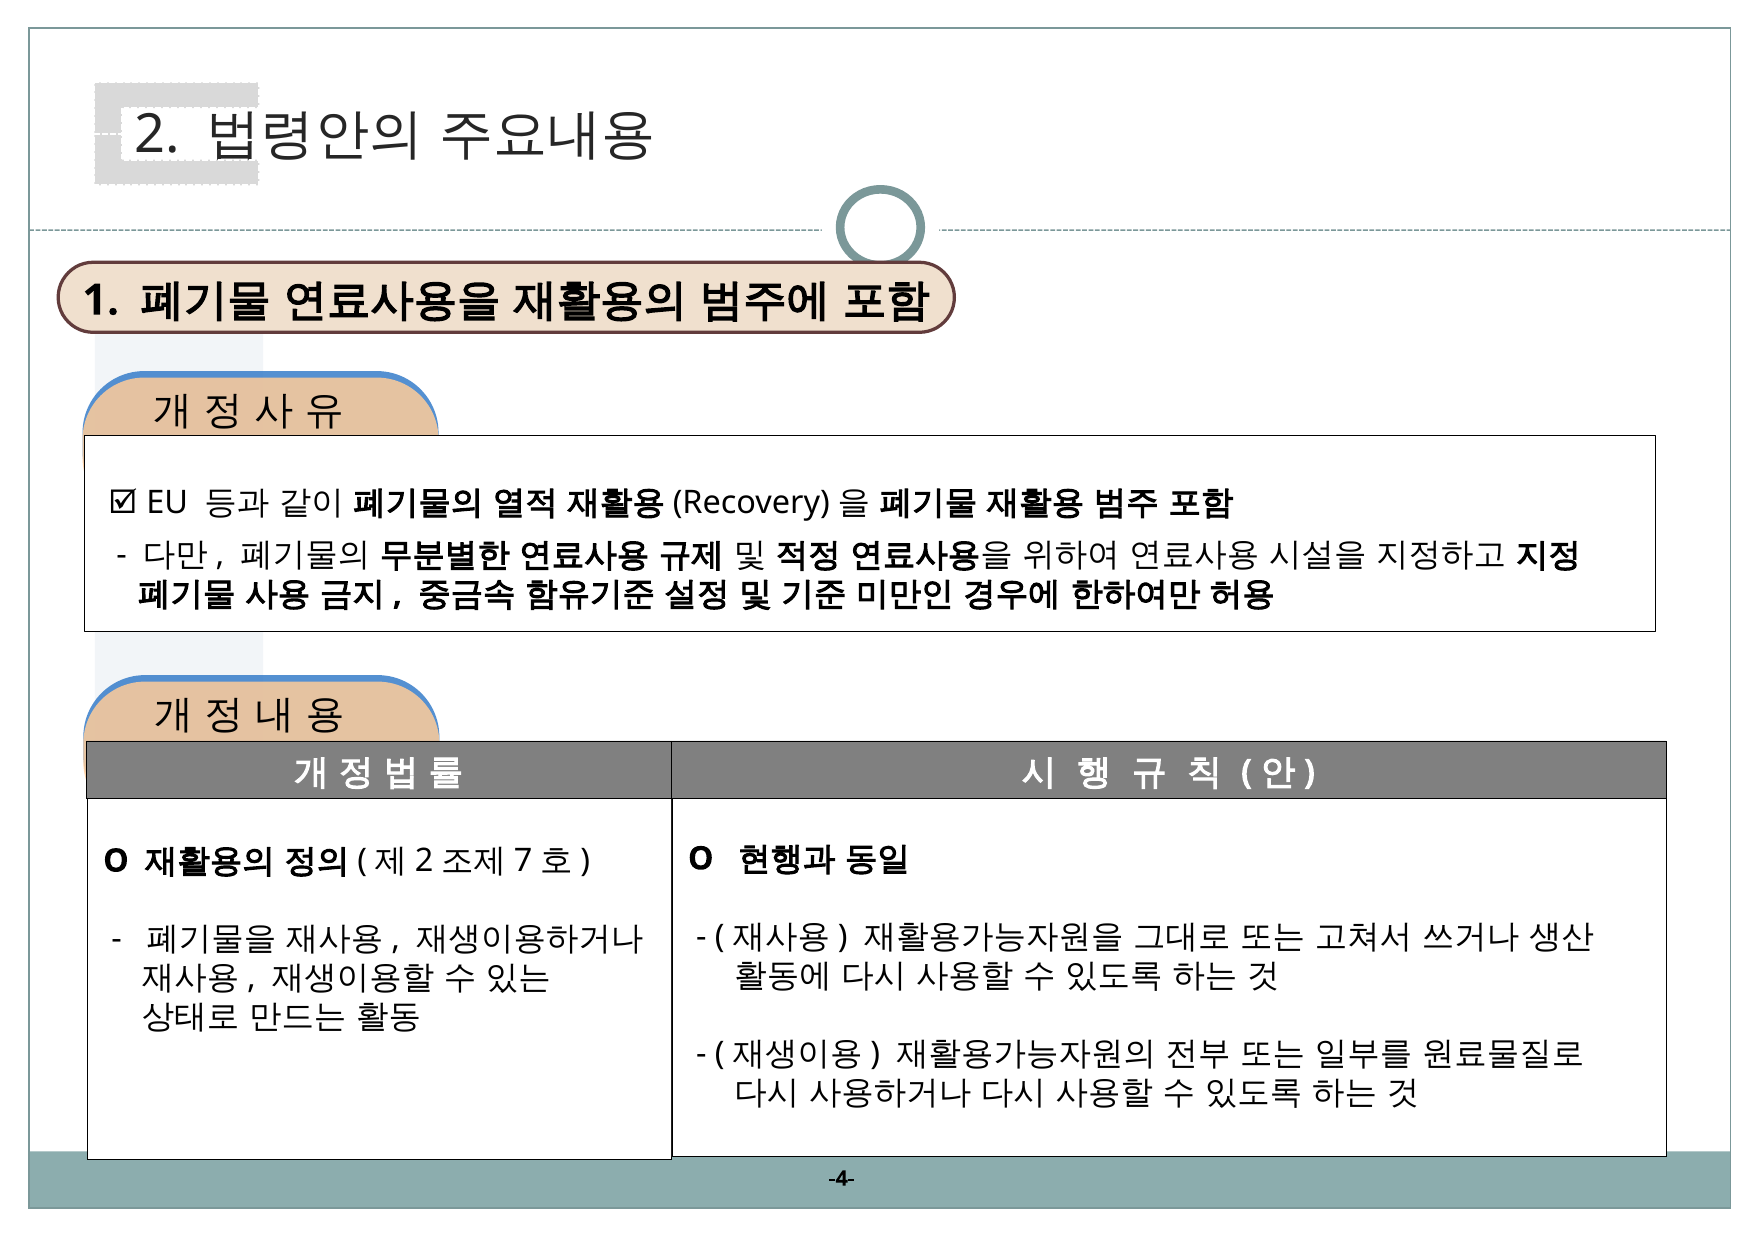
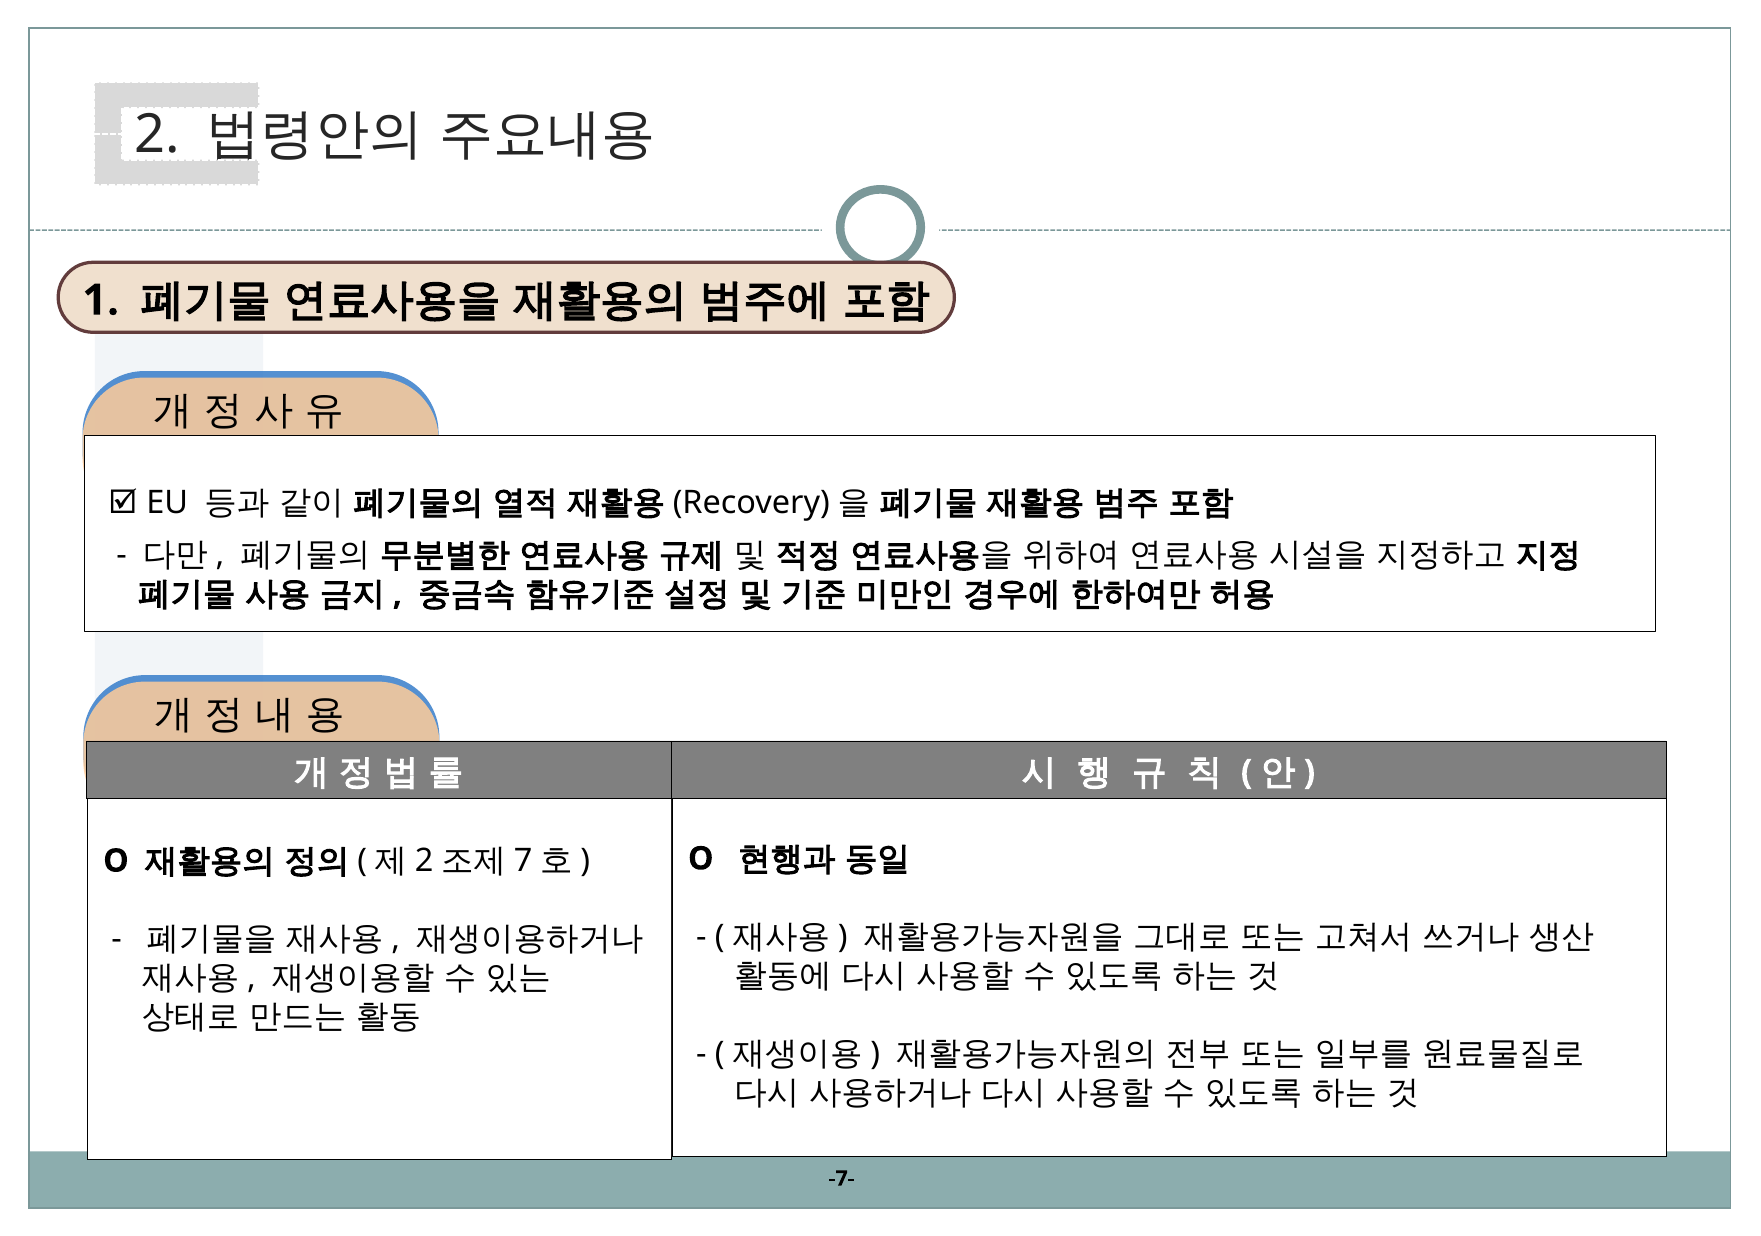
-4-: -4- -> -7- (842, 1179)
